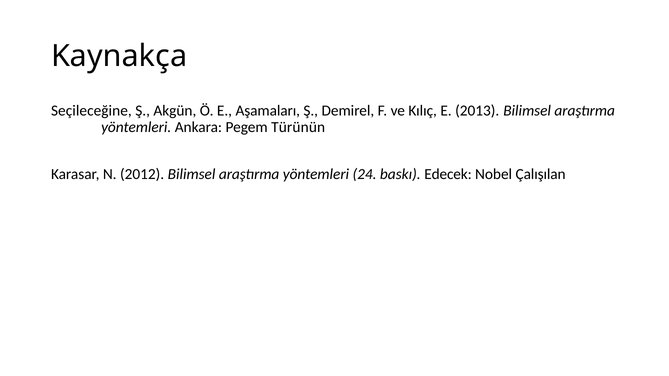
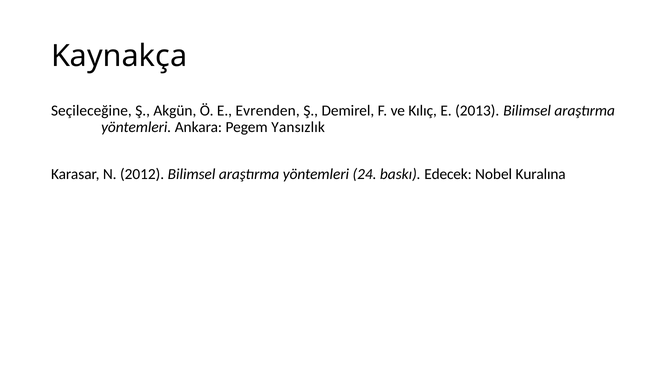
Aşamaları: Aşamaları -> Evrenden (268, 111)
Türünün: Türünün -> Yansızlık (298, 127)
Çalışılan: Çalışılan -> Kuralına (541, 174)
